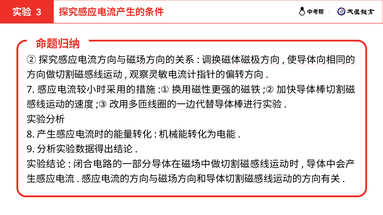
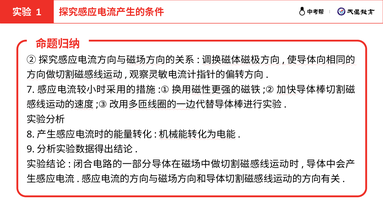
3: 3 -> 1 (39, 12)
